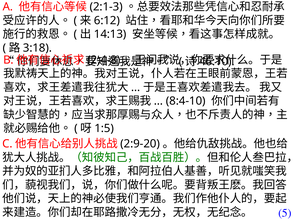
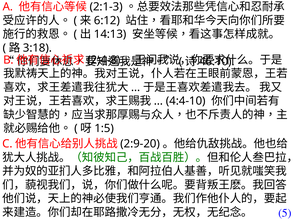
8:4-10: 8:4-10 -> 4:4-10 (186, 101)
